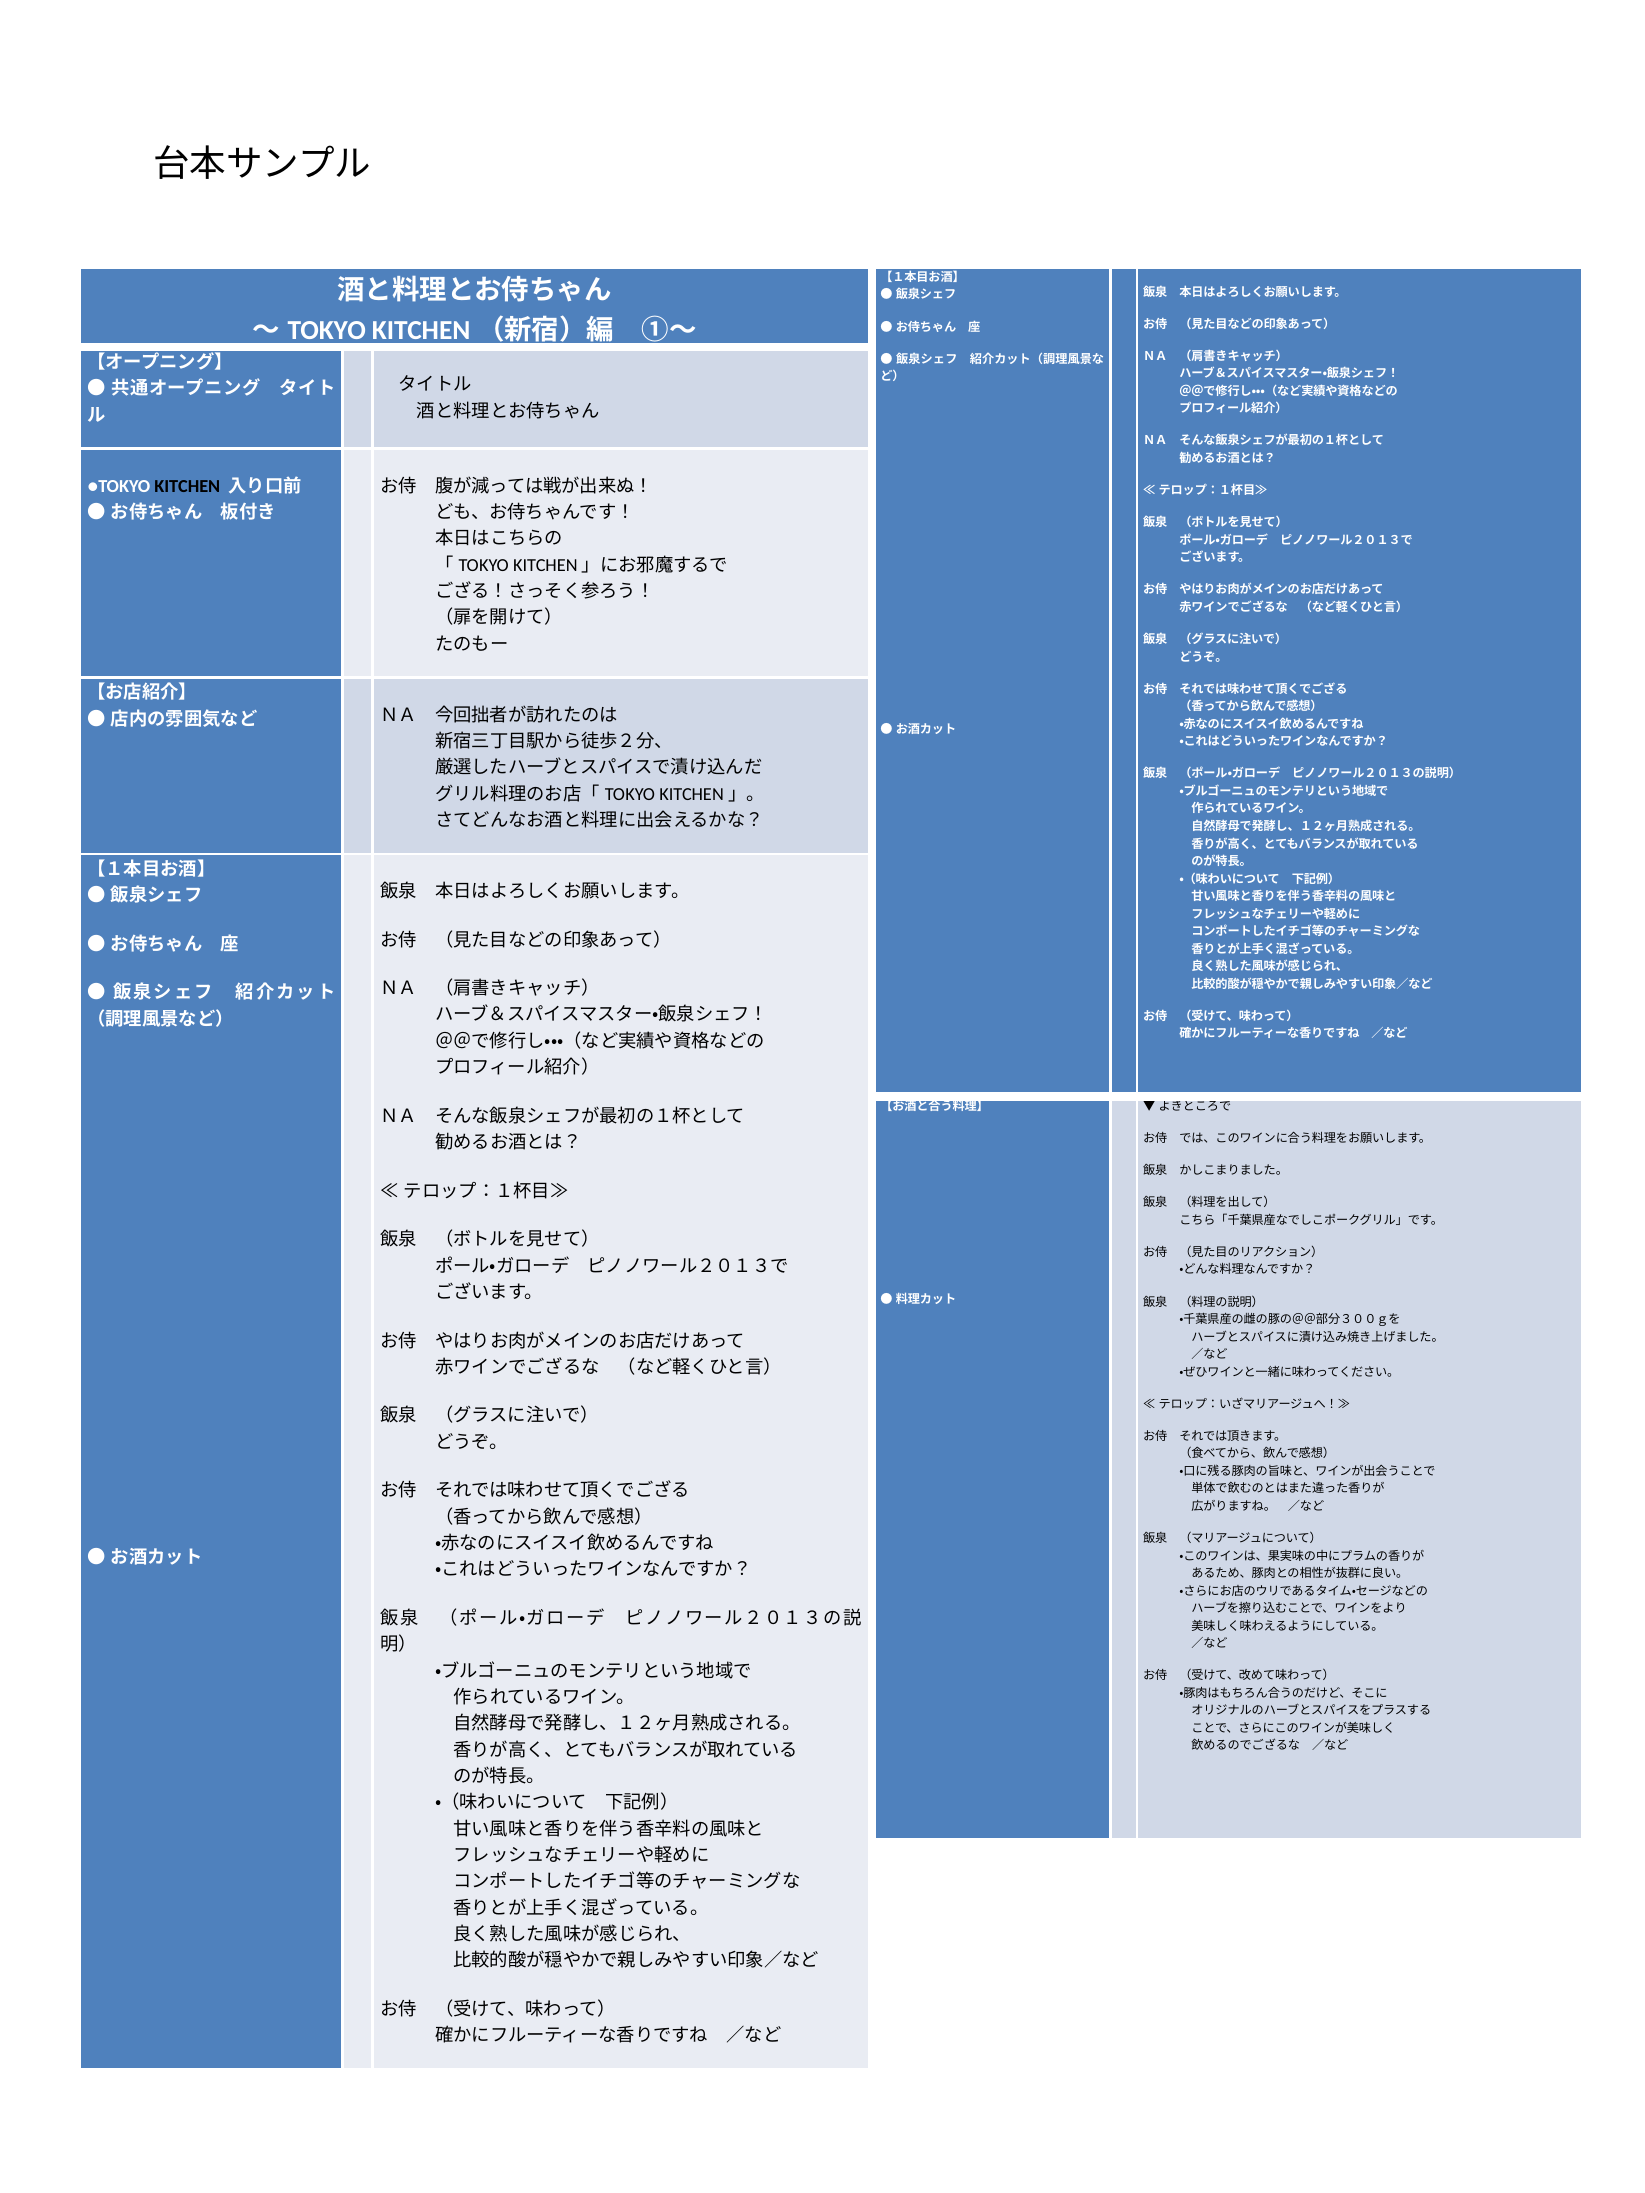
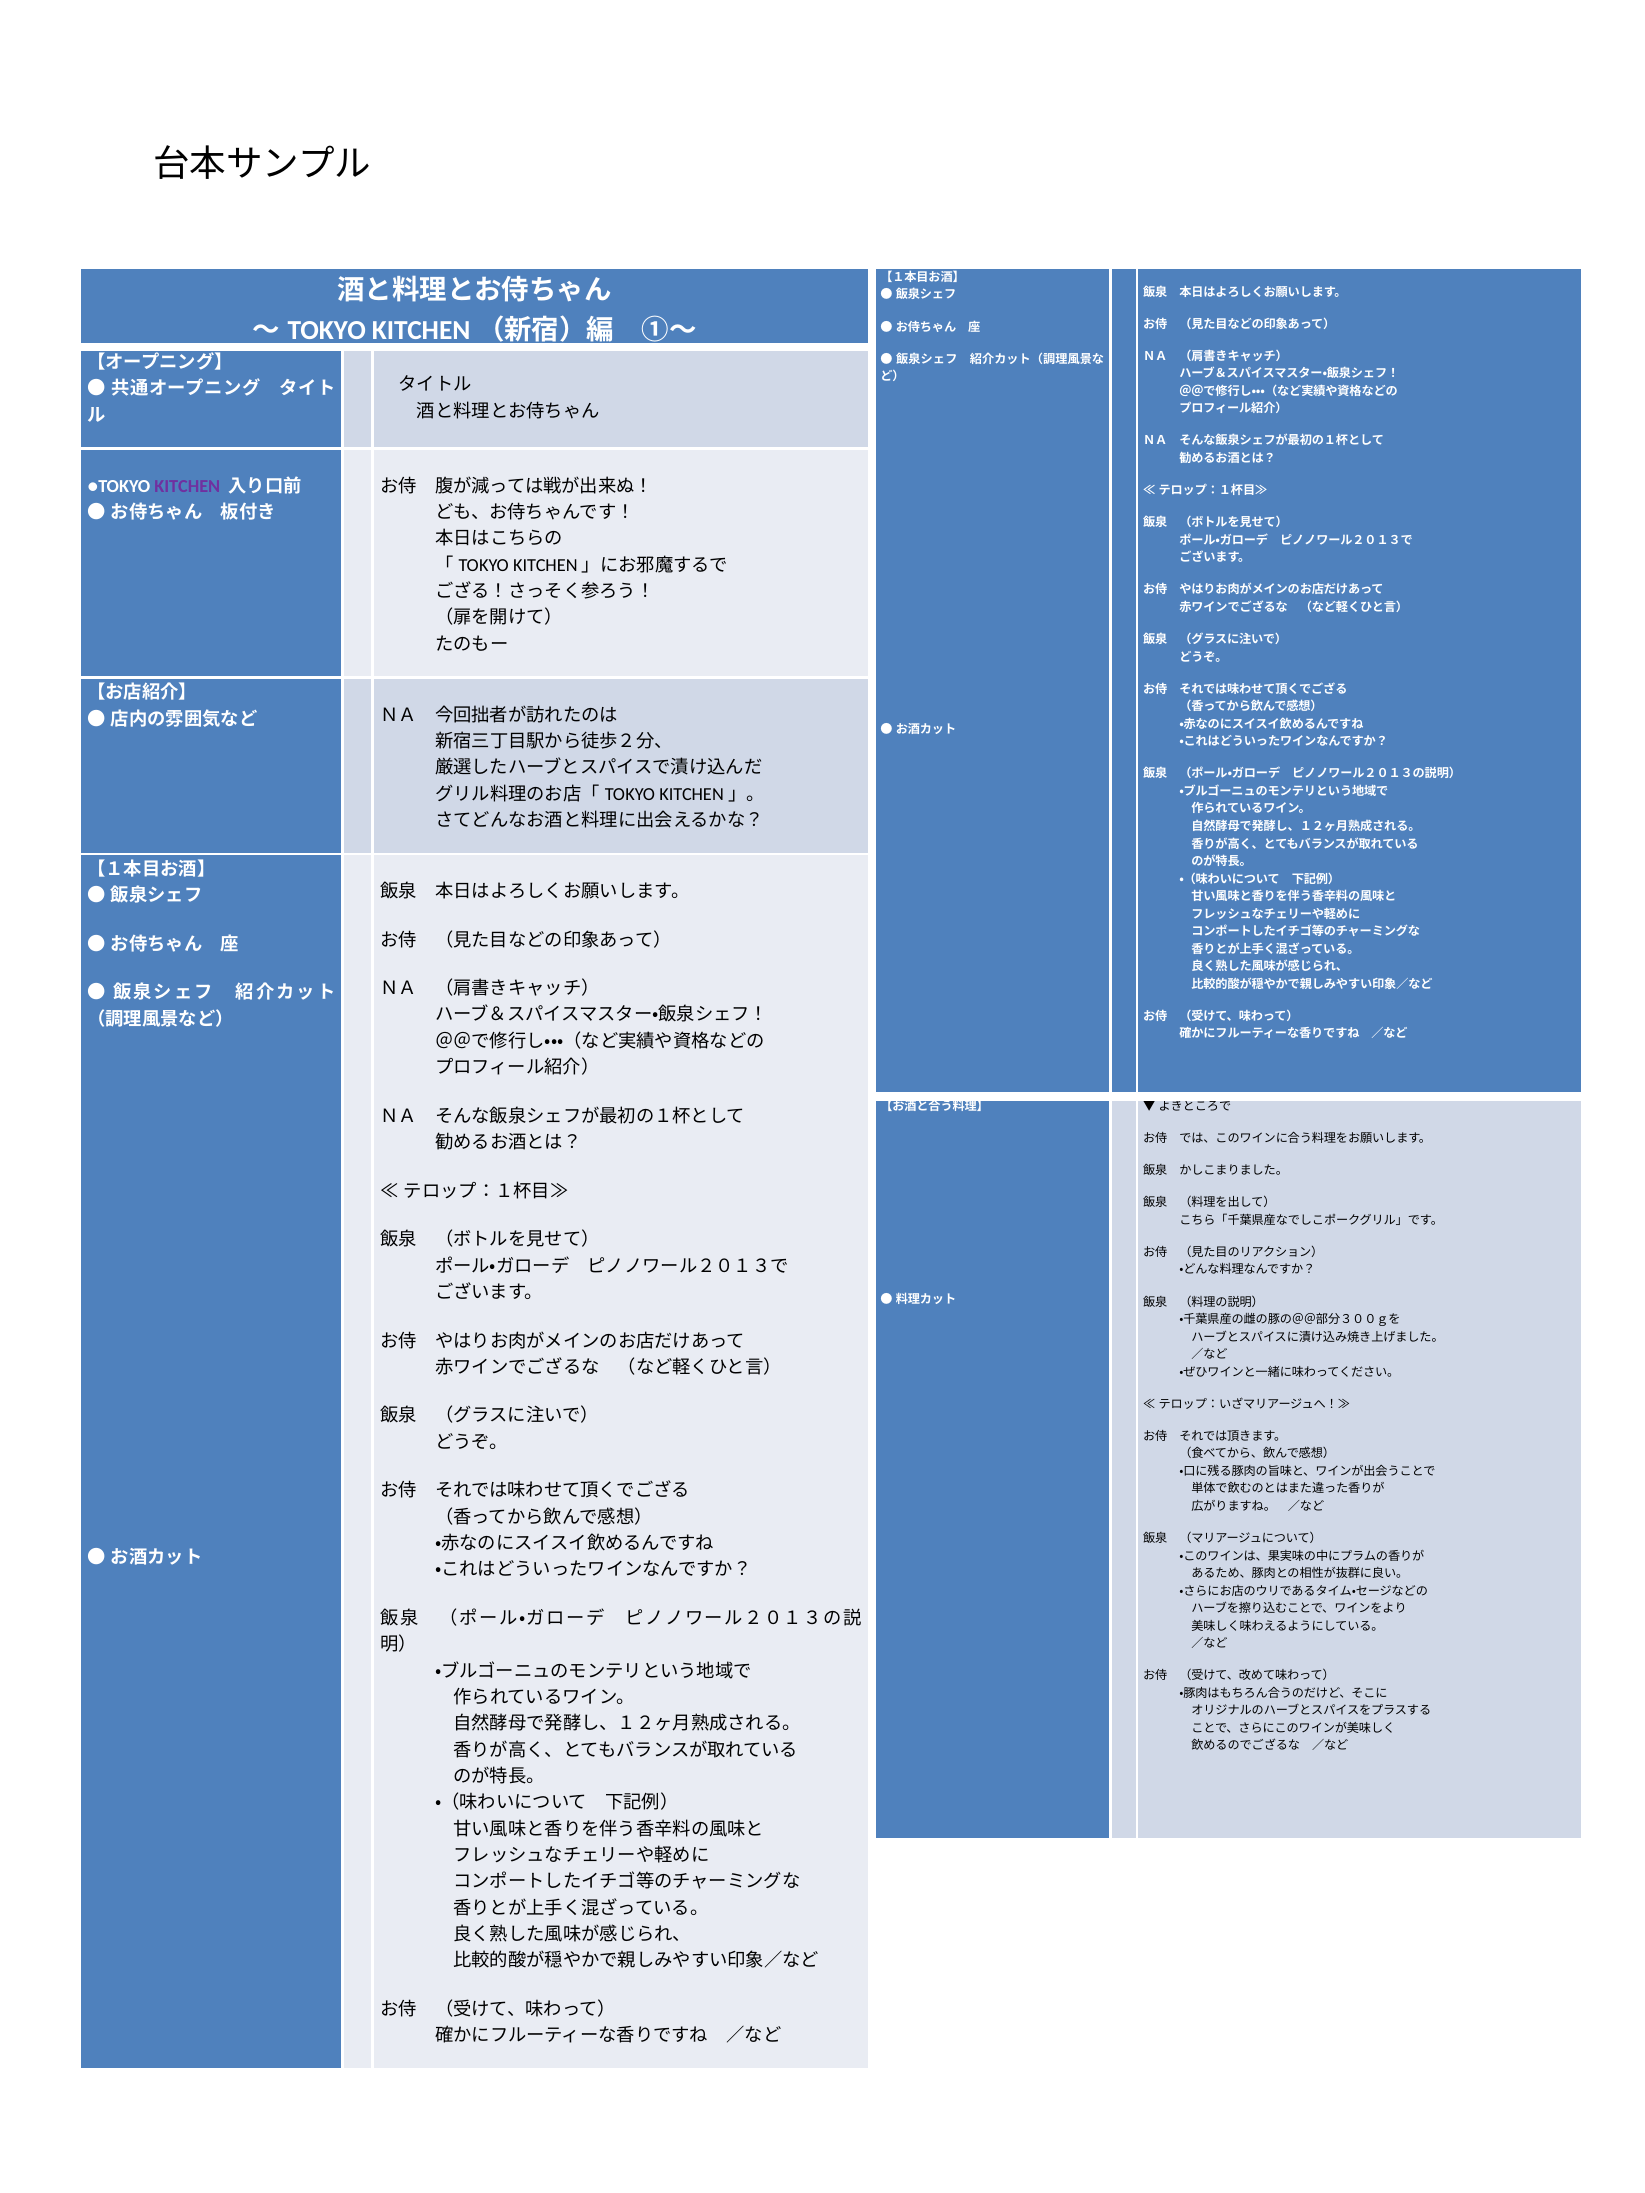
KITCHEN colour: black -> purple (187, 486)
